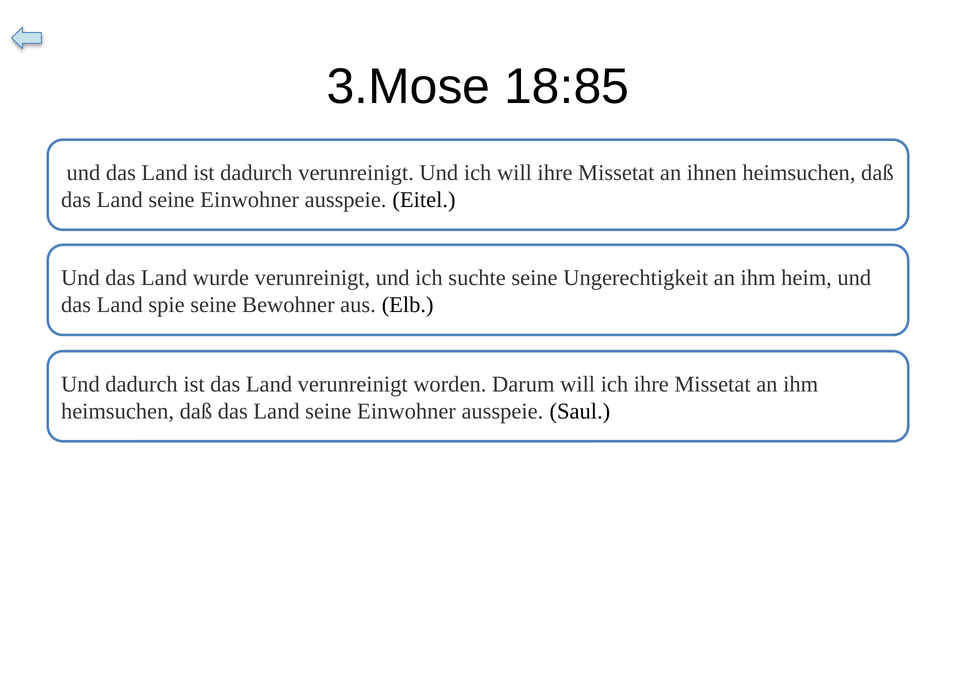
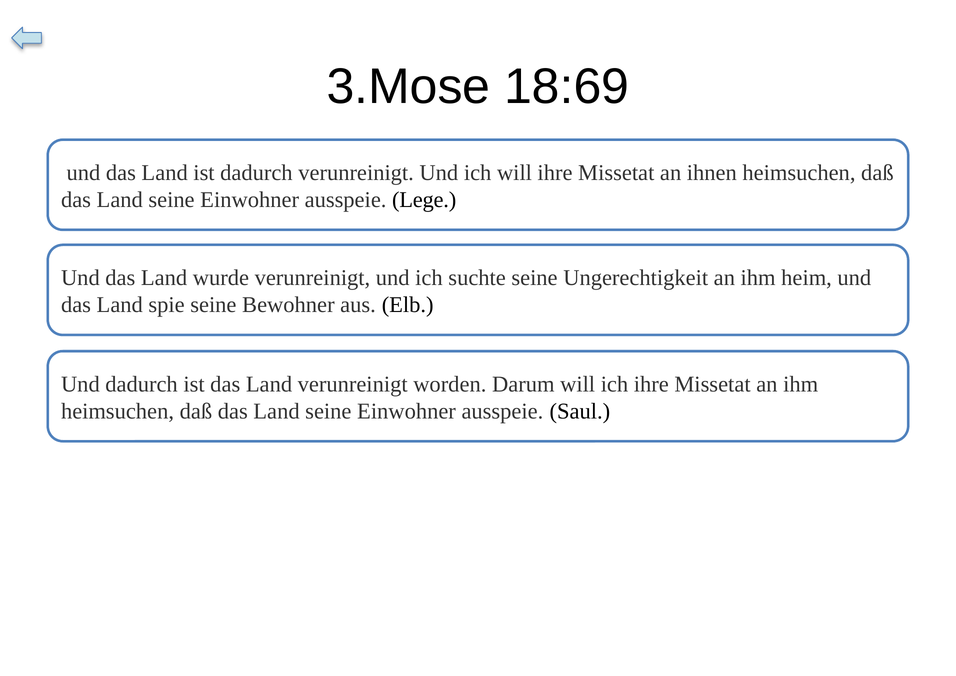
18:85: 18:85 -> 18:69 (567, 87)
Eitel: Eitel -> Lege (424, 200)
